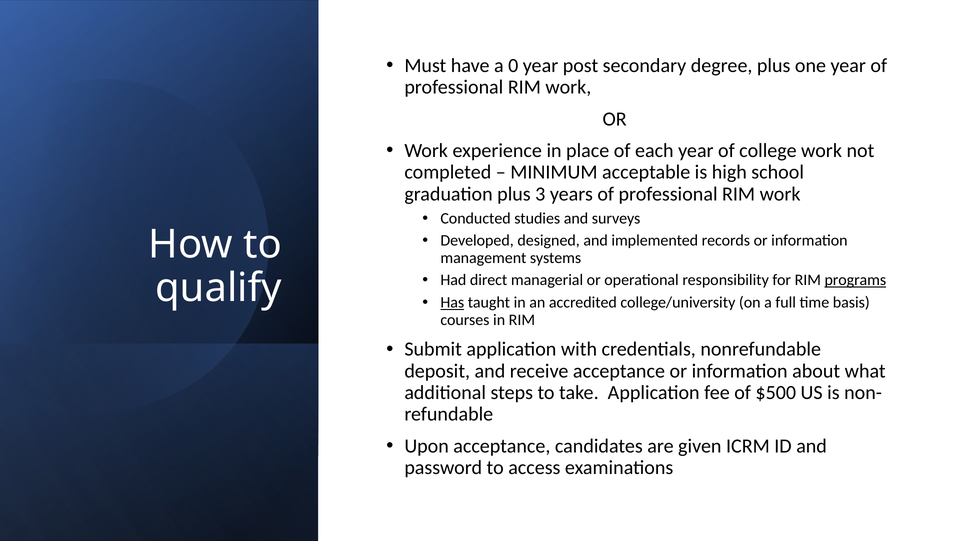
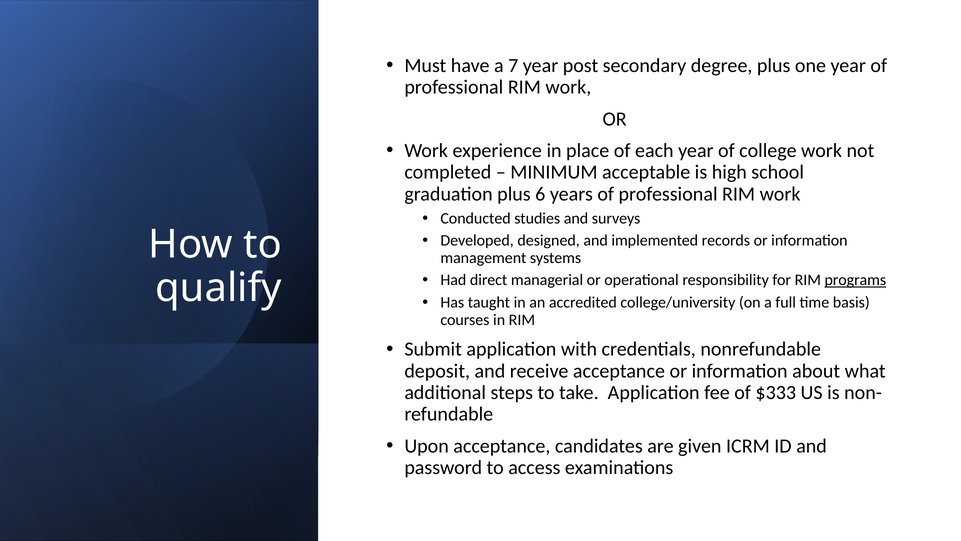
0: 0 -> 7 (513, 65)
3: 3 -> 6 (540, 194)
Has underline: present -> none (452, 302)
$500: $500 -> $333 (776, 392)
